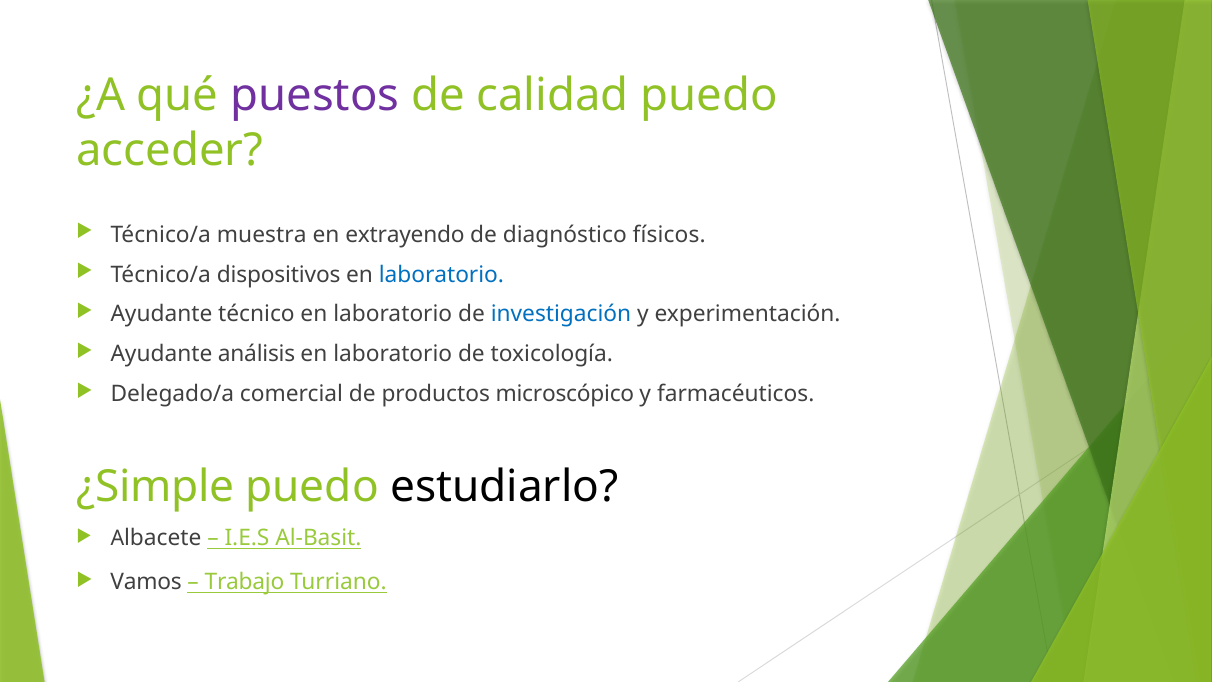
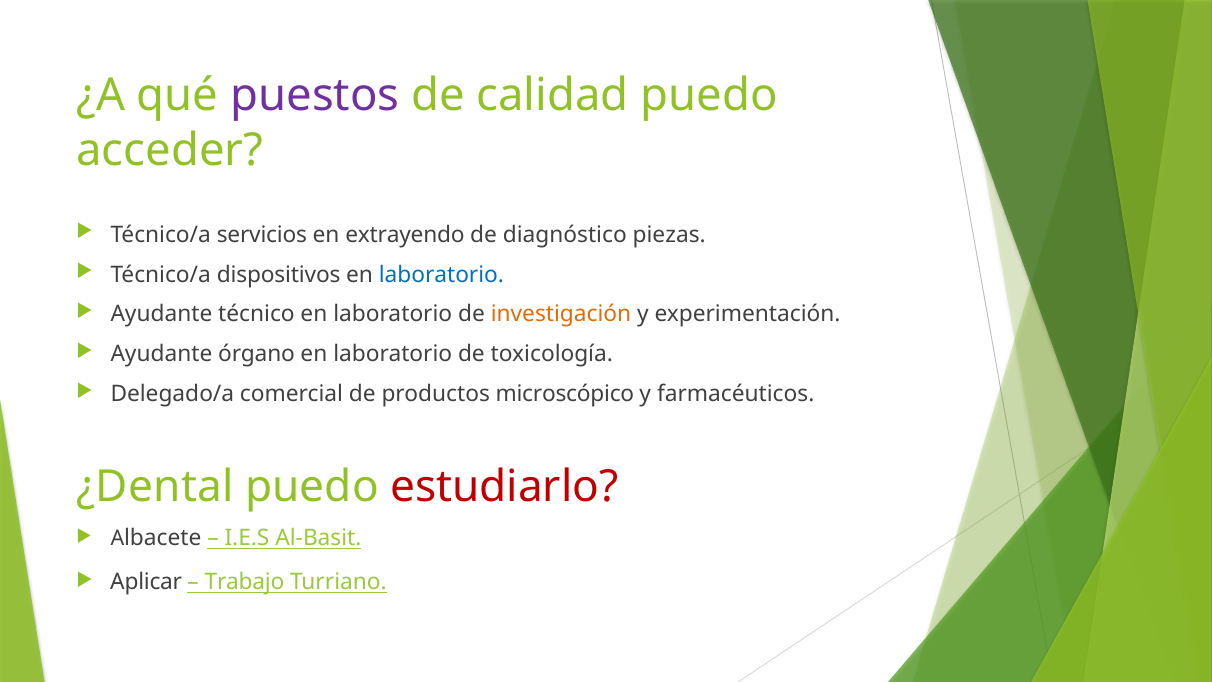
muestra: muestra -> servicios (262, 235)
físicos: físicos -> piezas (669, 235)
investigación colour: blue -> orange (561, 314)
análisis: análisis -> órgano (257, 354)
¿Simple: ¿Simple -> ¿Dental (155, 487)
estudiarlo colour: black -> red (504, 487)
Vamos: Vamos -> Aplicar (146, 582)
